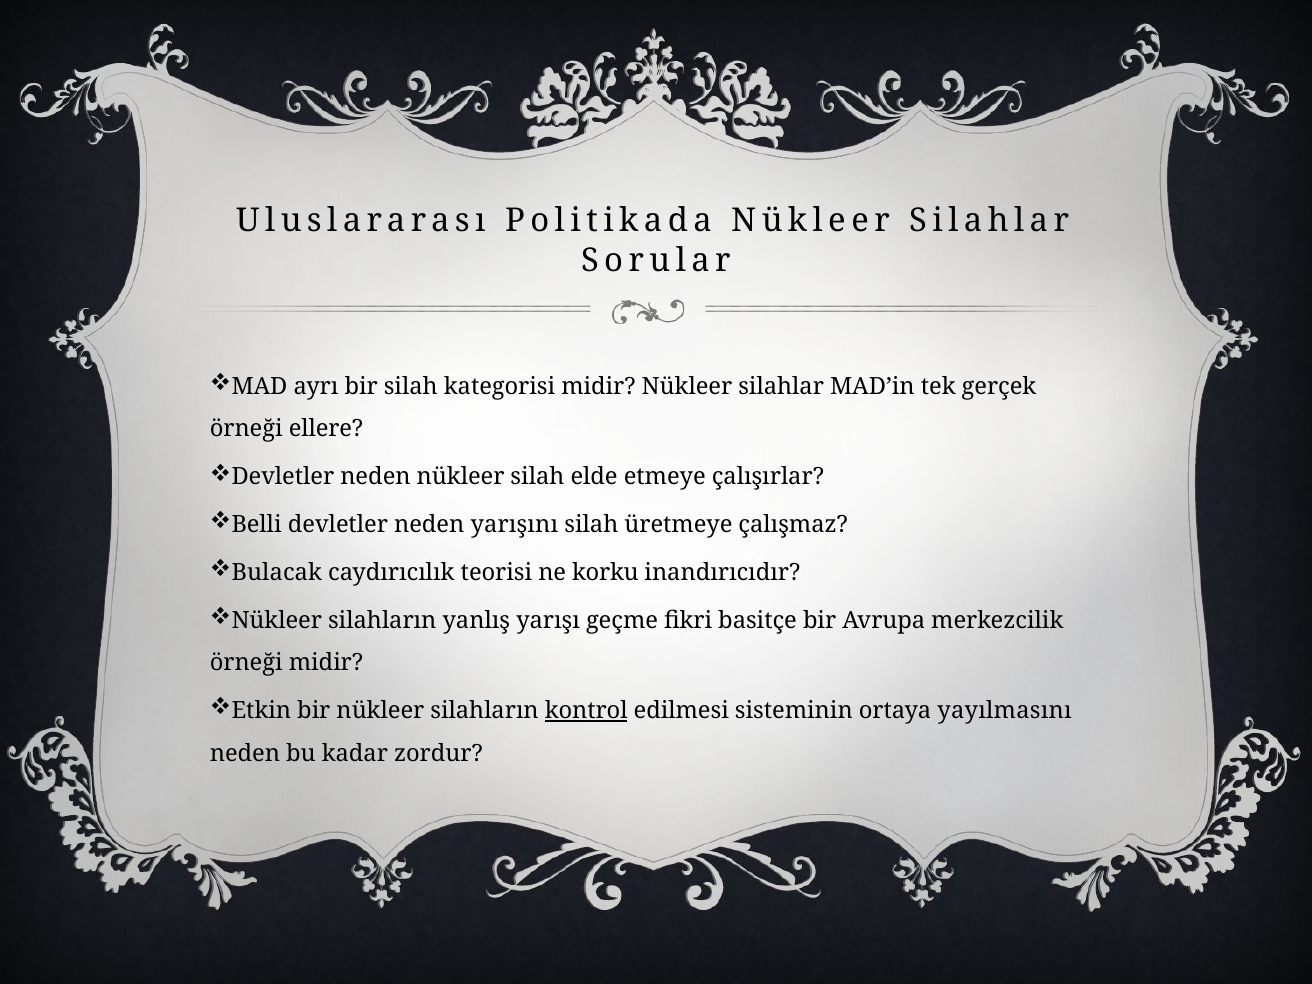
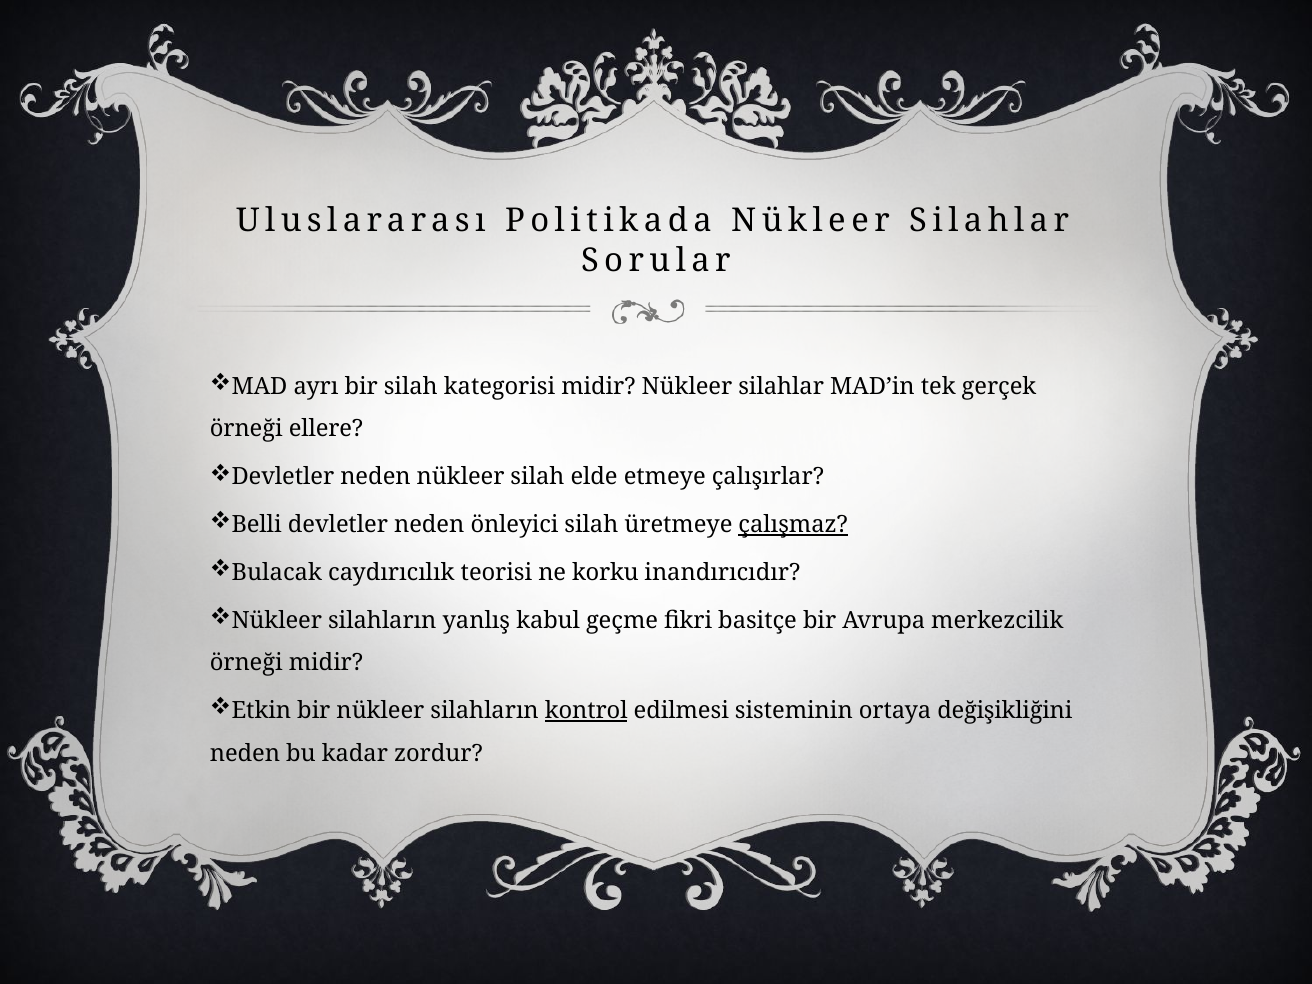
yarışını: yarışını -> önleyici (514, 525)
çalışmaz underline: none -> present (793, 525)
yarışı: yarışı -> kabul (548, 620)
yayılmasını: yayılmasını -> değişikliğini (1005, 711)
